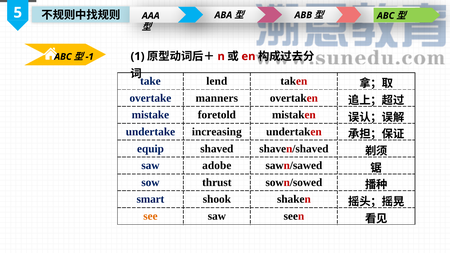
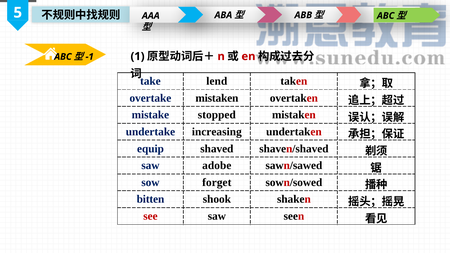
overtake manners: manners -> mistaken (217, 98)
foretold: foretold -> stopped (217, 115)
thrust: thrust -> forget (217, 182)
smart: smart -> bitten (150, 199)
see colour: orange -> red (150, 216)
